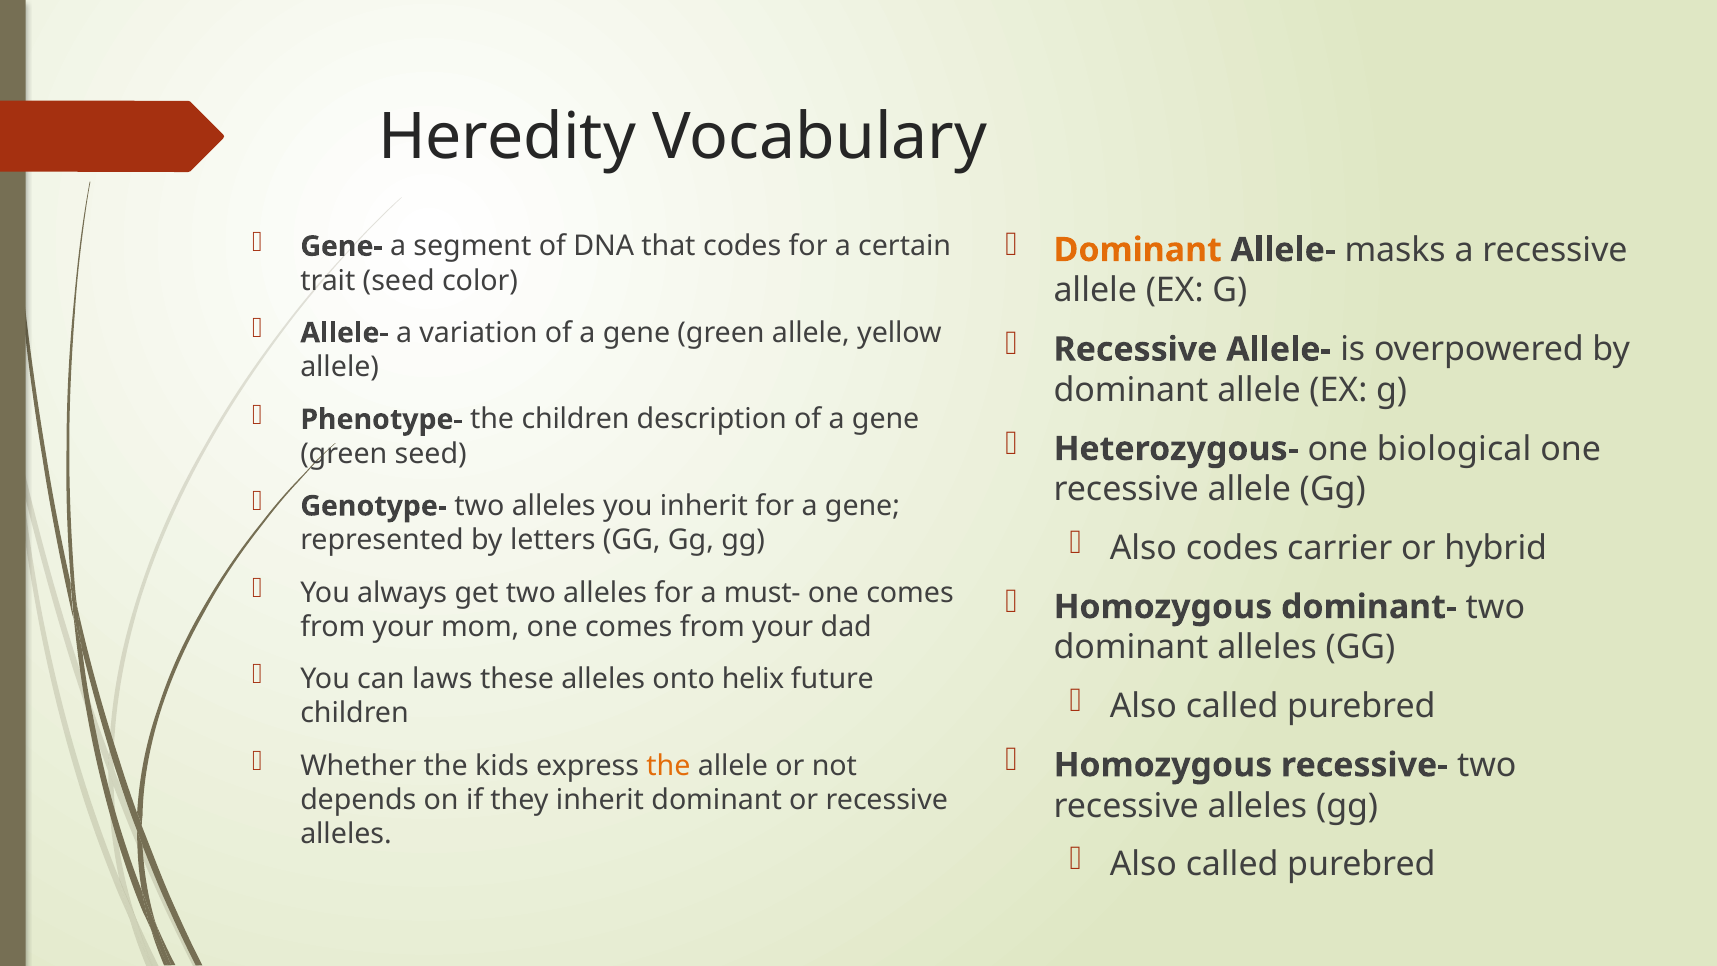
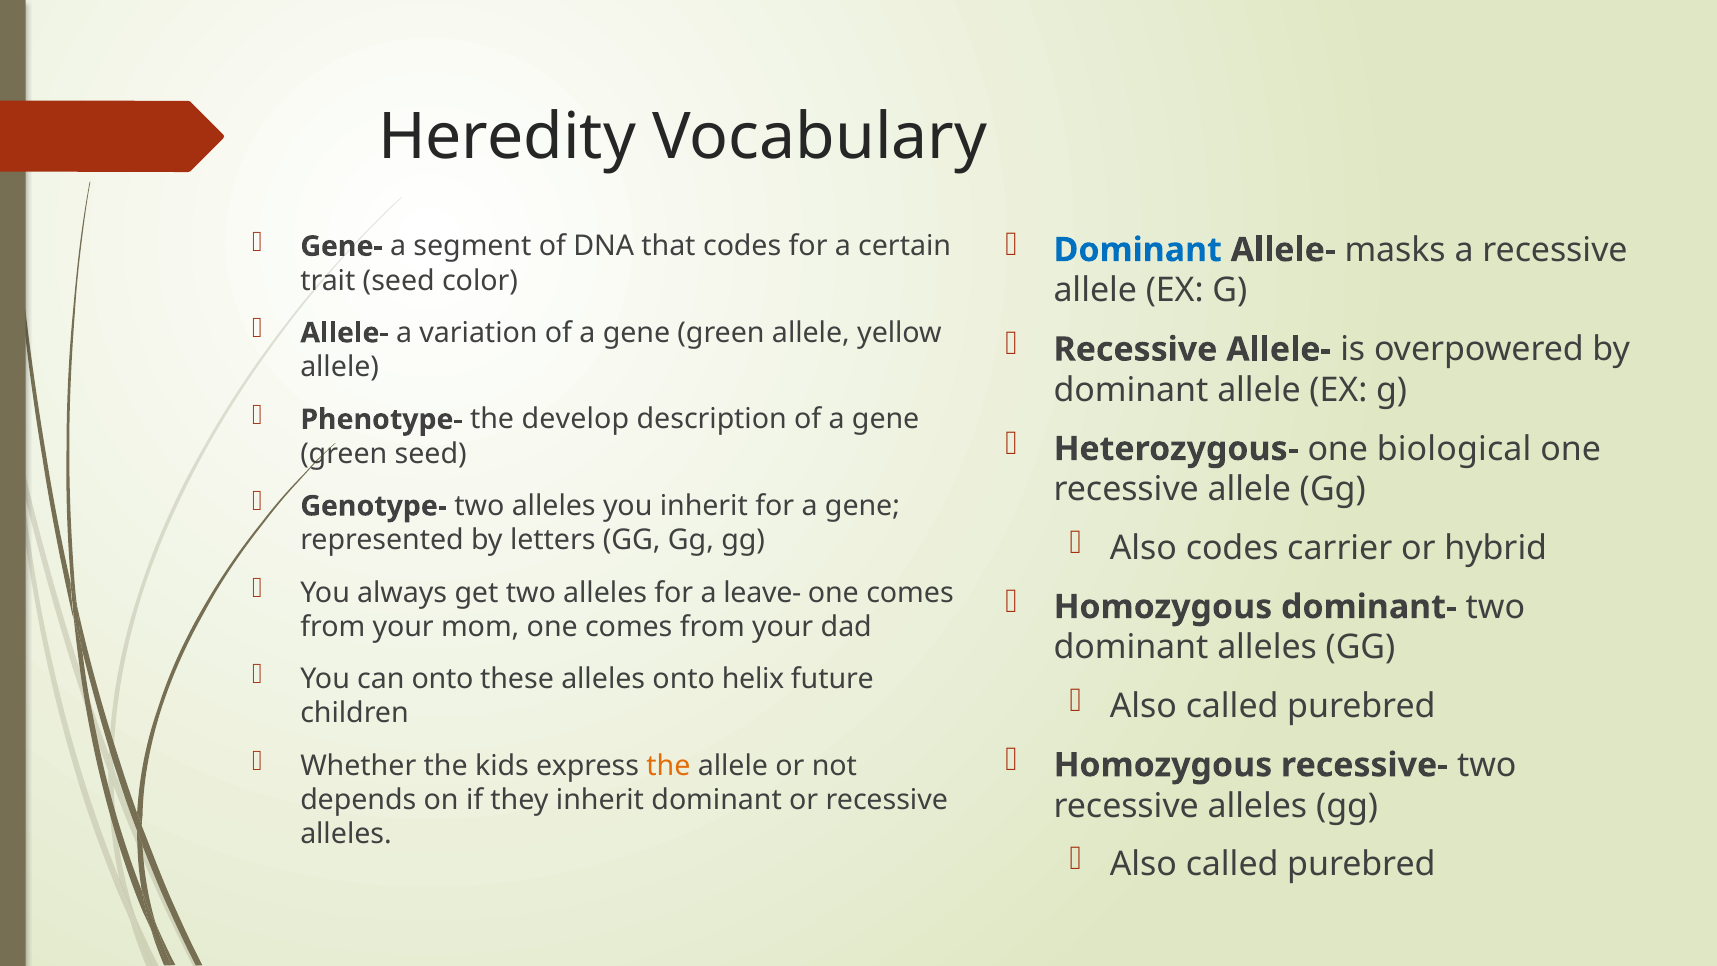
Dominant colour: orange -> blue (1138, 250)
the children: children -> develop (575, 419)
must-: must- -> leave- (762, 593)
can laws: laws -> onto (443, 679)
